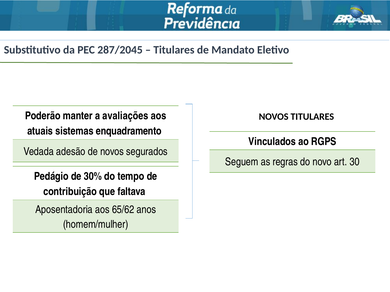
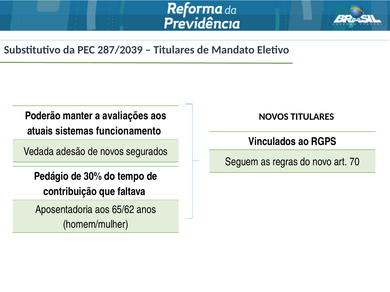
287/2045: 287/2045 -> 287/2039 (120, 50)
enquadramento: enquadramento -> funcionamento (129, 131)
30: 30 -> 70 (355, 162)
